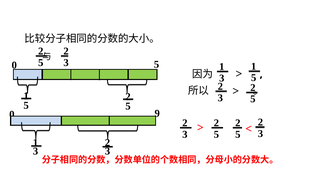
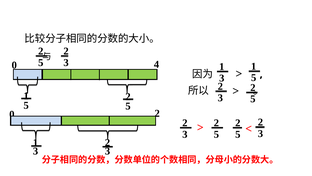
0 5: 5 -> 4 (156, 64)
9: 9 -> 2 (157, 113)
